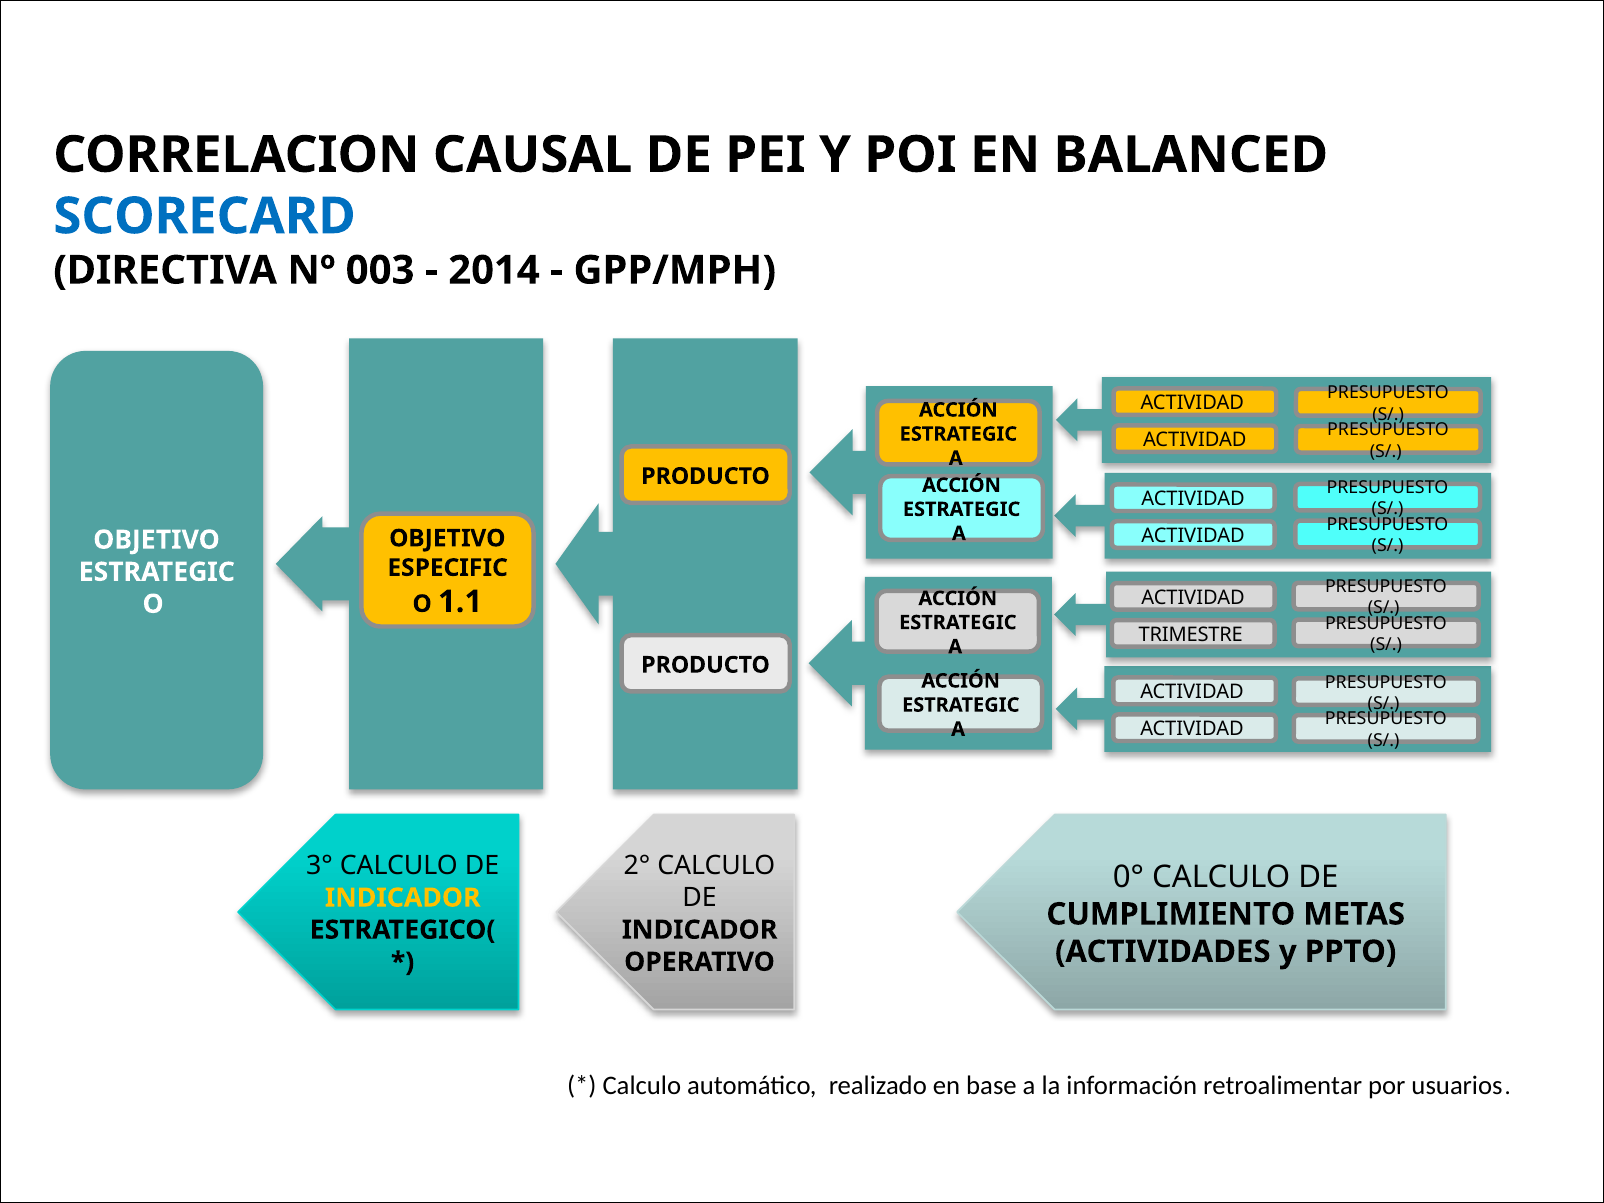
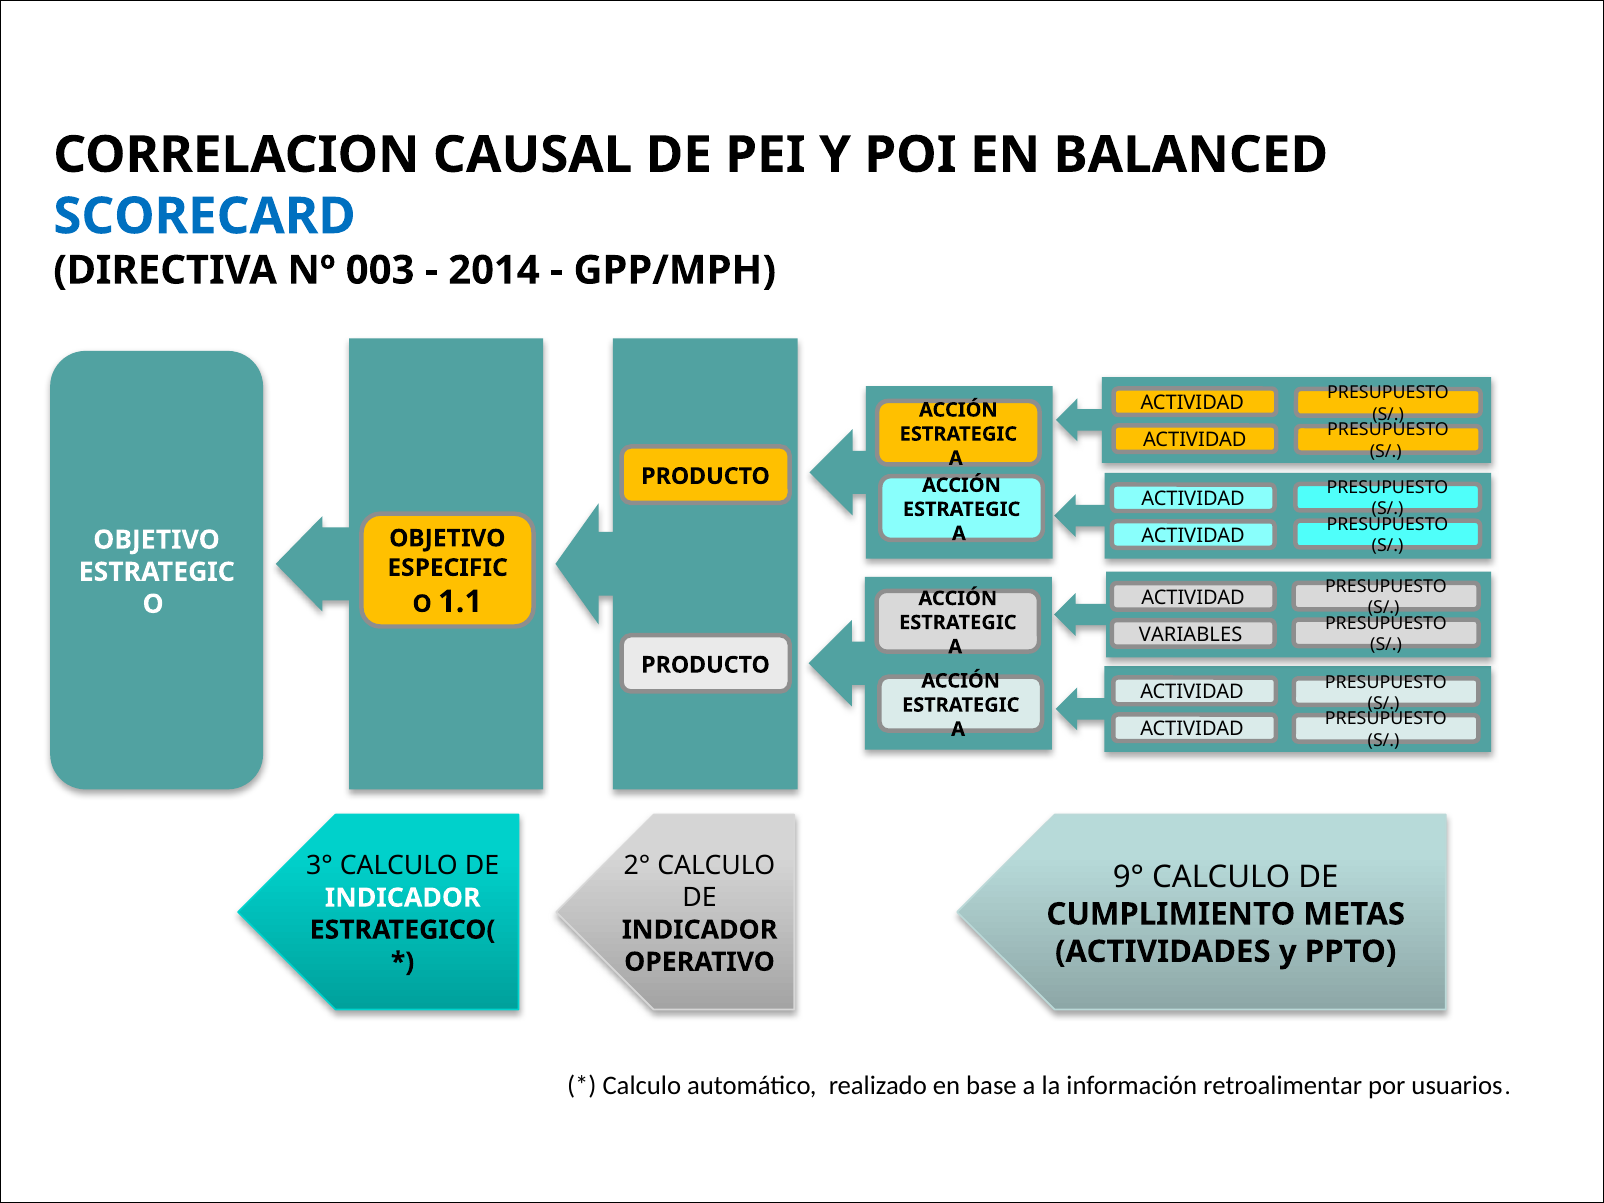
TRIMESTRE: TRIMESTRE -> VARIABLES (1191, 635)
0°: 0° -> 9° (1128, 877)
INDICADOR colour: yellow -> white (403, 898)
